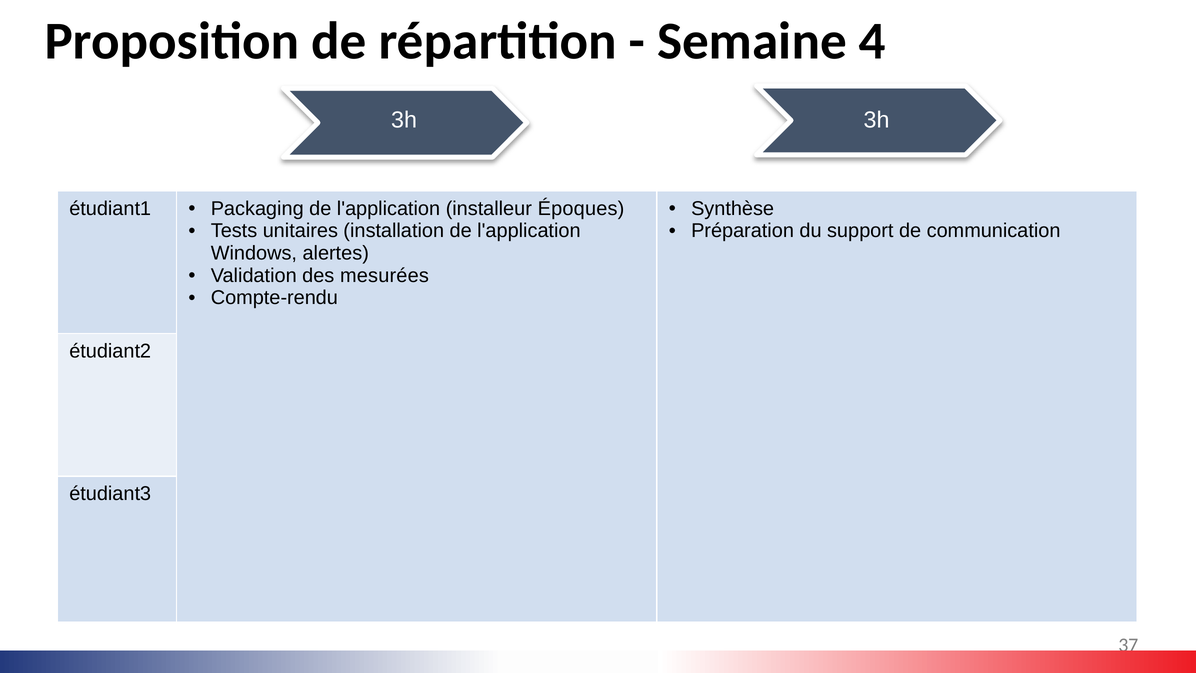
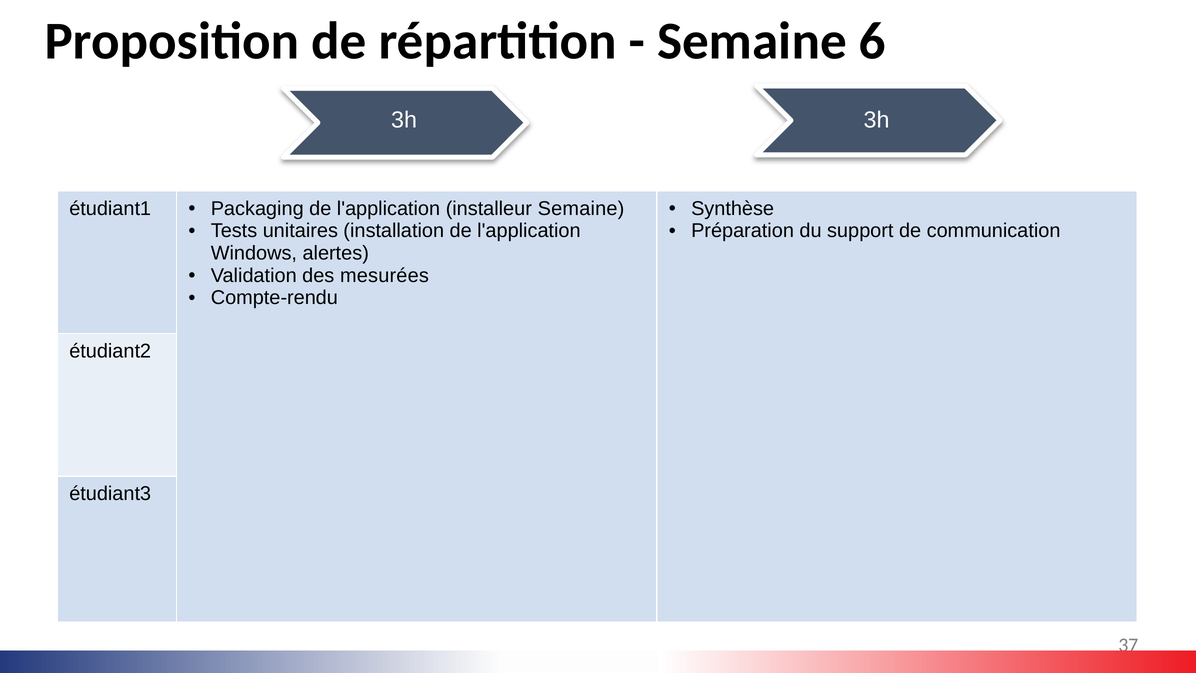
4: 4 -> 6 (872, 41)
installeur Époques: Époques -> Semaine (581, 208)
